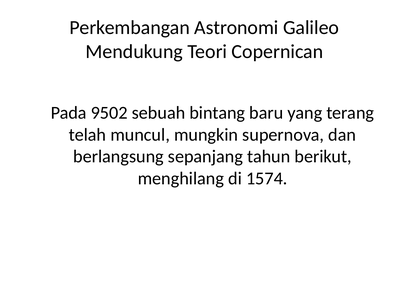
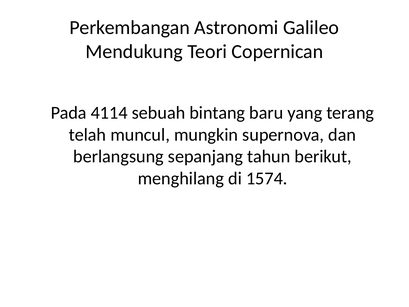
9502: 9502 -> 4114 (109, 113)
